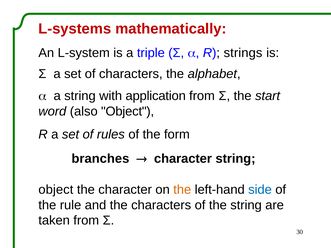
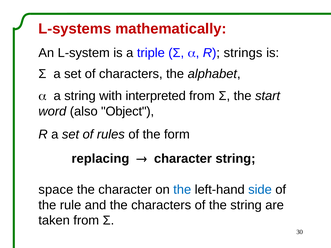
application: application -> interpreted (156, 96)
branches: branches -> replacing (100, 159)
object: object -> space (56, 190)
the colour: orange -> blue (182, 190)
